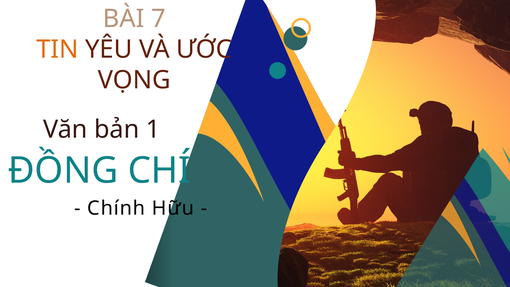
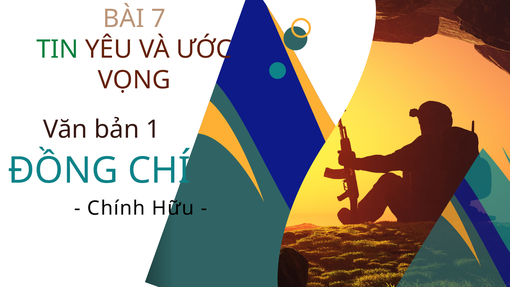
TIN colour: orange -> green (58, 49)
